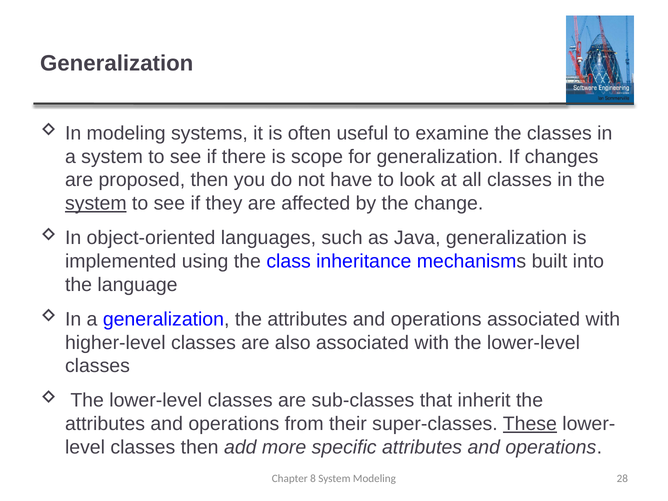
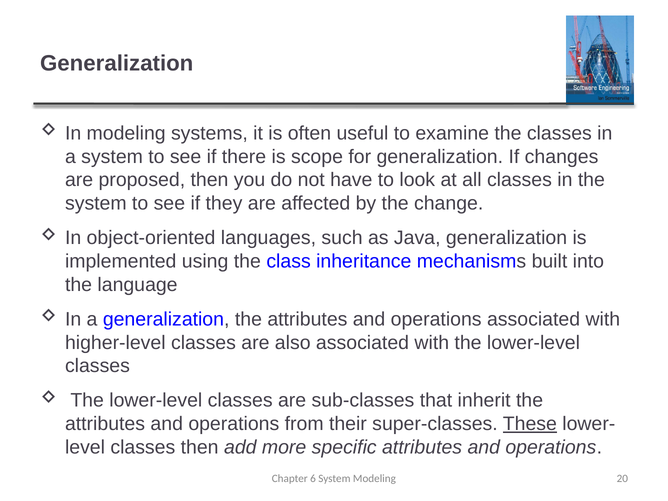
system underline: present -> none (96, 203)
8: 8 -> 6 (313, 478)
28: 28 -> 20 (622, 478)
